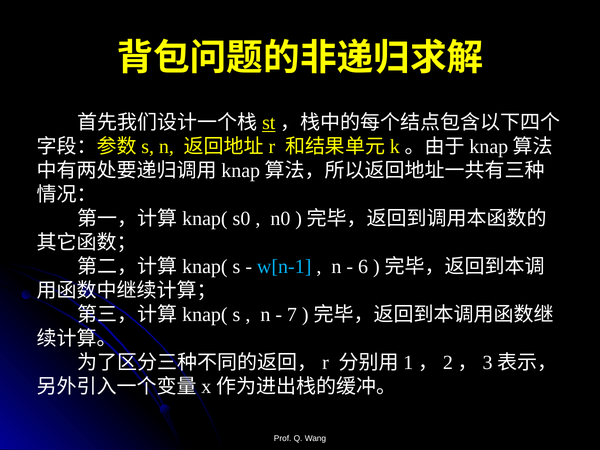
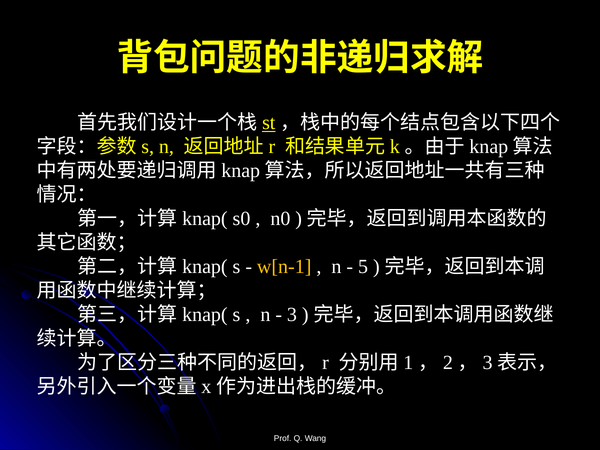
w[n-1 colour: light blue -> yellow (284, 267)
6: 6 -> 5 (363, 267)
7: 7 -> 3 (292, 315)
